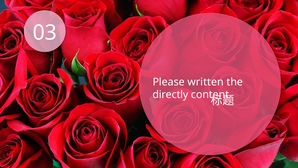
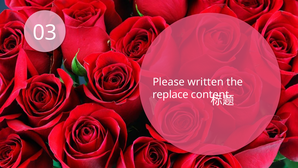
directly: directly -> replace (170, 94)
